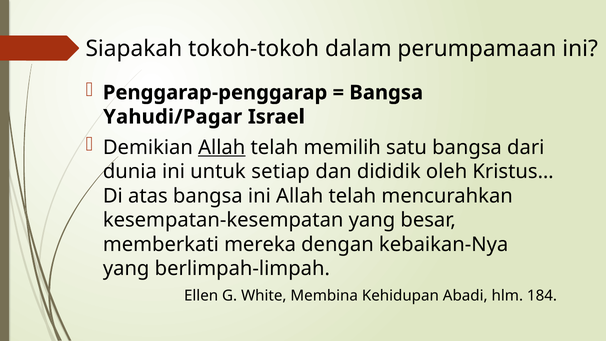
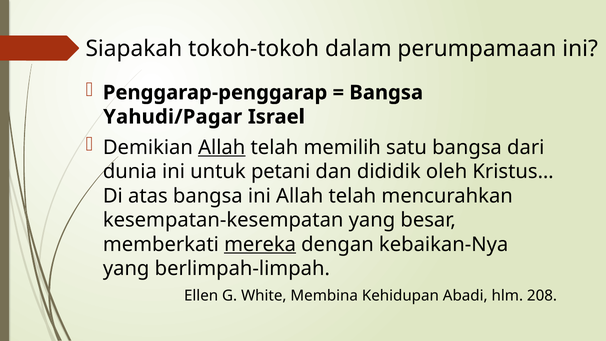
setiap: setiap -> petani (281, 172)
mereka underline: none -> present (260, 244)
184: 184 -> 208 (542, 296)
